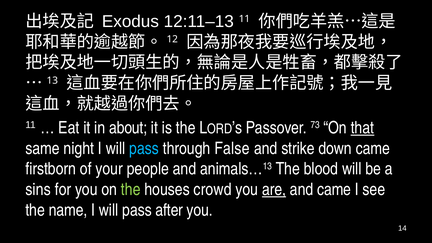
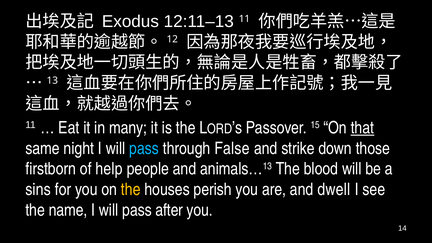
about: about -> many (128, 128)
73: 73 -> 15 (315, 125)
down came: came -> those (373, 148)
your: your -> help (109, 169)
the colour: light green -> yellow (131, 189)
crowd: crowd -> perish (213, 189)
are underline: present -> none (274, 189)
and came: came -> dwell (334, 189)
